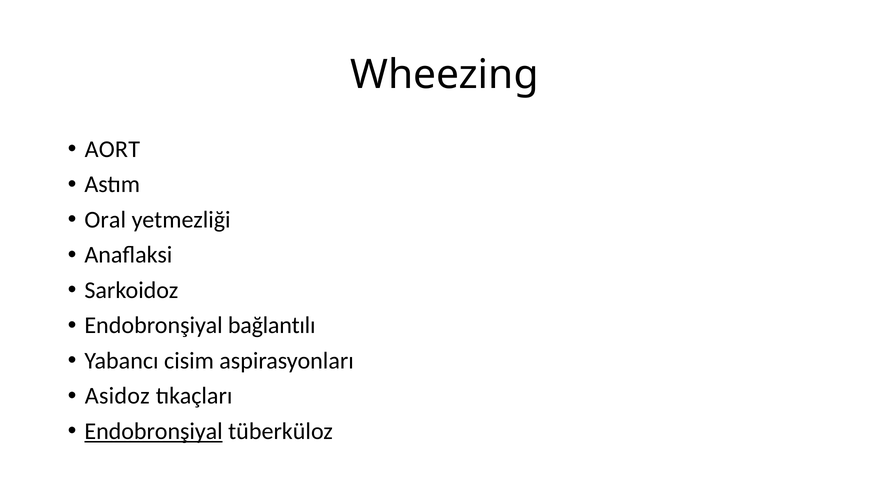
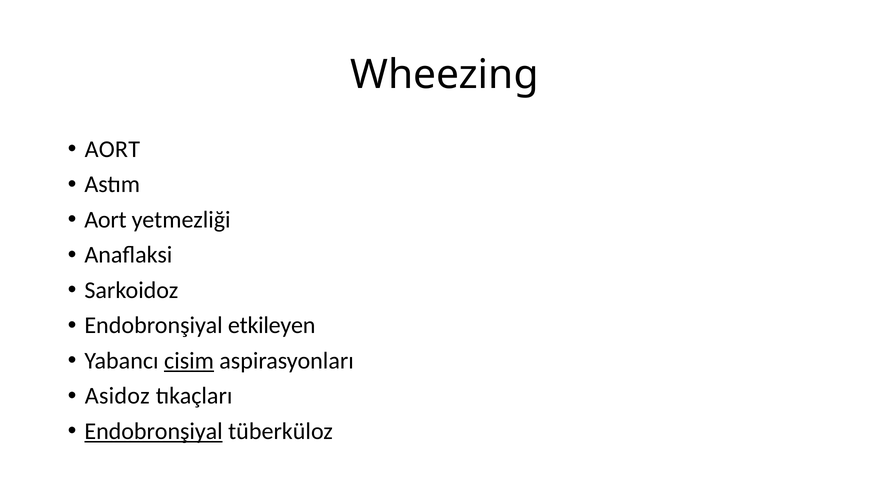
Oral: Oral -> Aort (105, 220)
bağlantılı: bağlantılı -> etkileyen (272, 326)
cisim underline: none -> present (189, 361)
